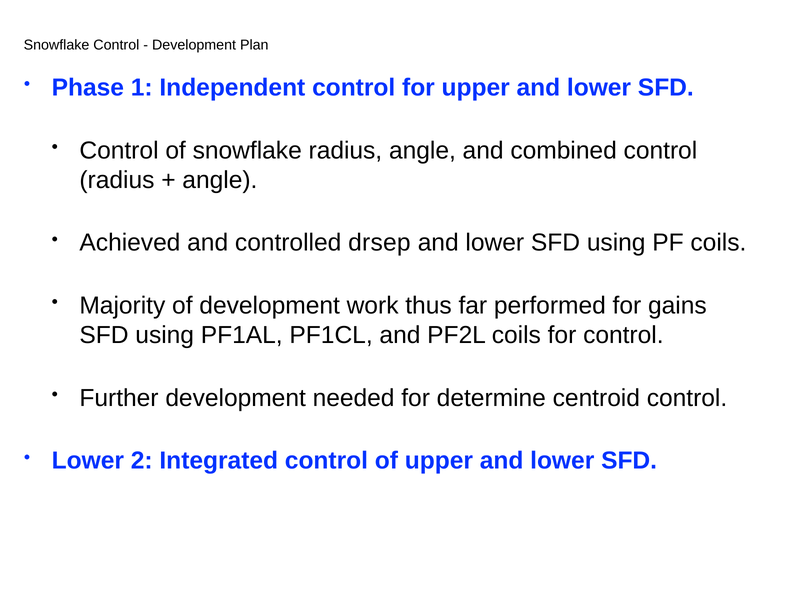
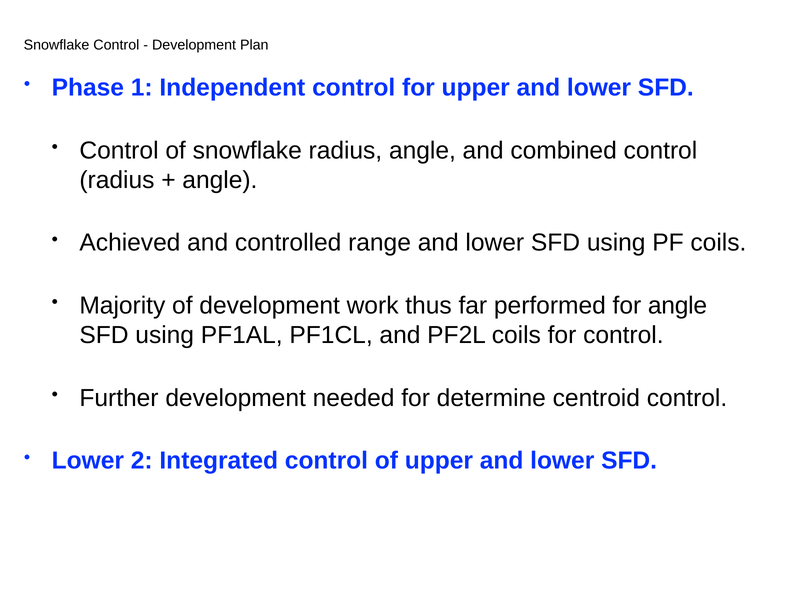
drsep: drsep -> range (380, 243)
for gains: gains -> angle (678, 306)
